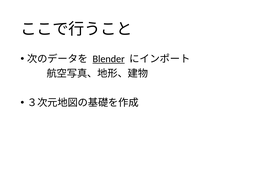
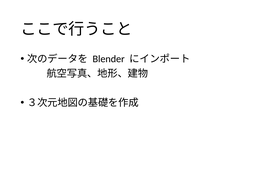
Blender underline: present -> none (109, 59)
